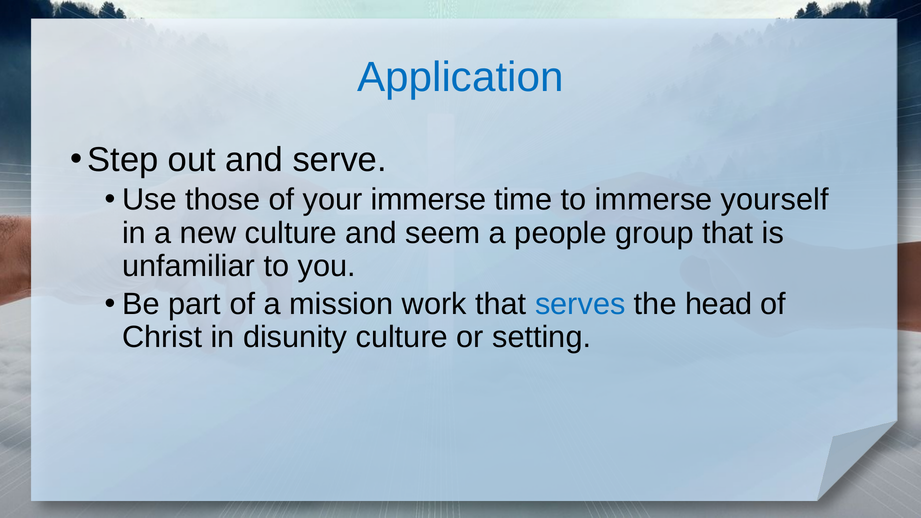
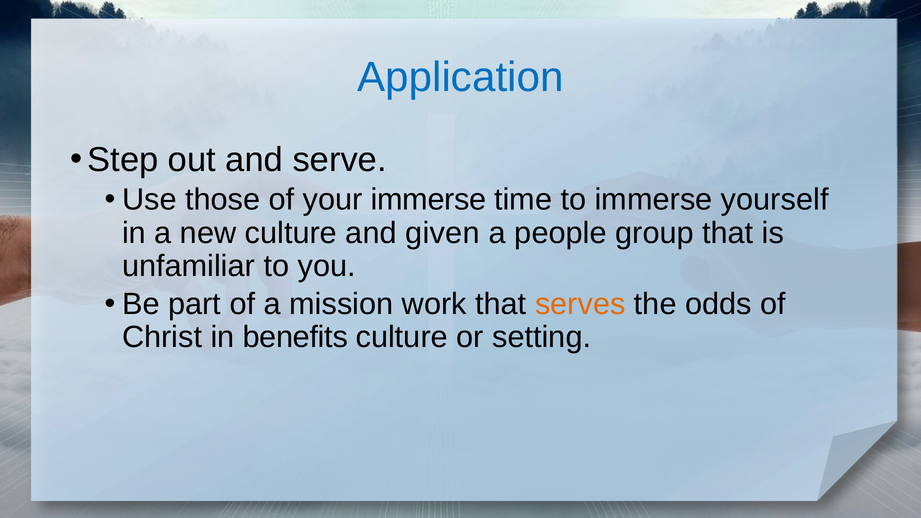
seem: seem -> given (443, 233)
serves colour: blue -> orange (580, 304)
head: head -> odds (719, 304)
disunity: disunity -> benefits (295, 337)
